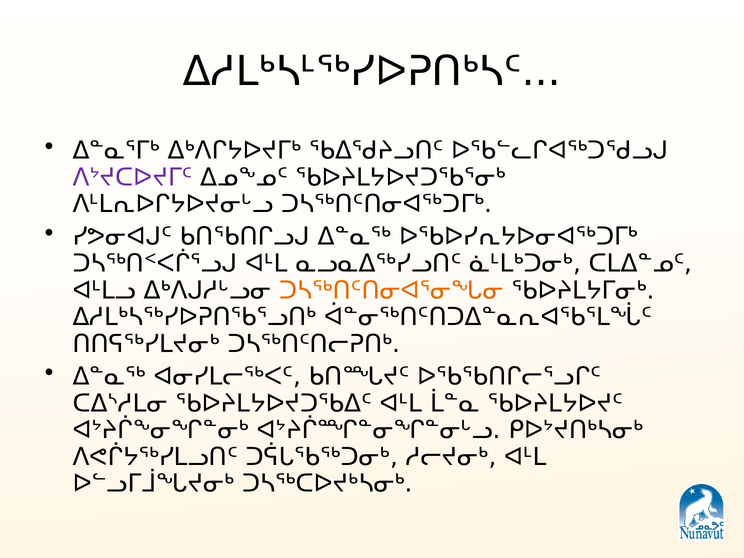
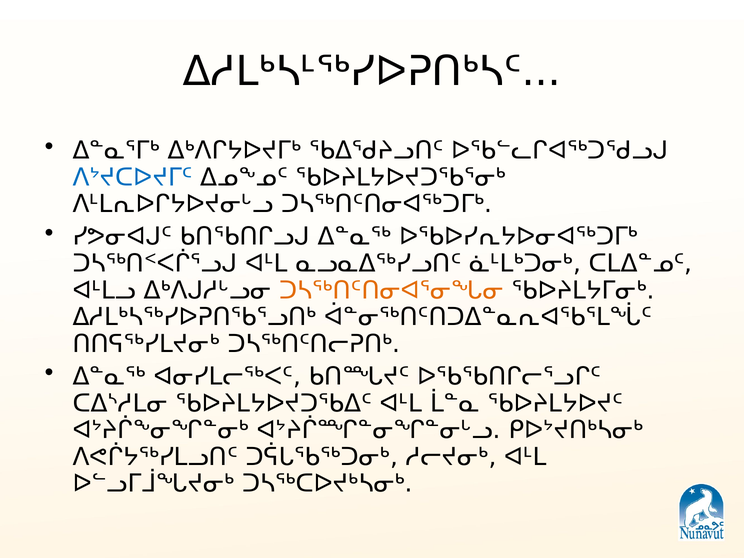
ᐱᔾᔪᑕᐅᔪᒥᑦ colour: purple -> blue (133, 177)
